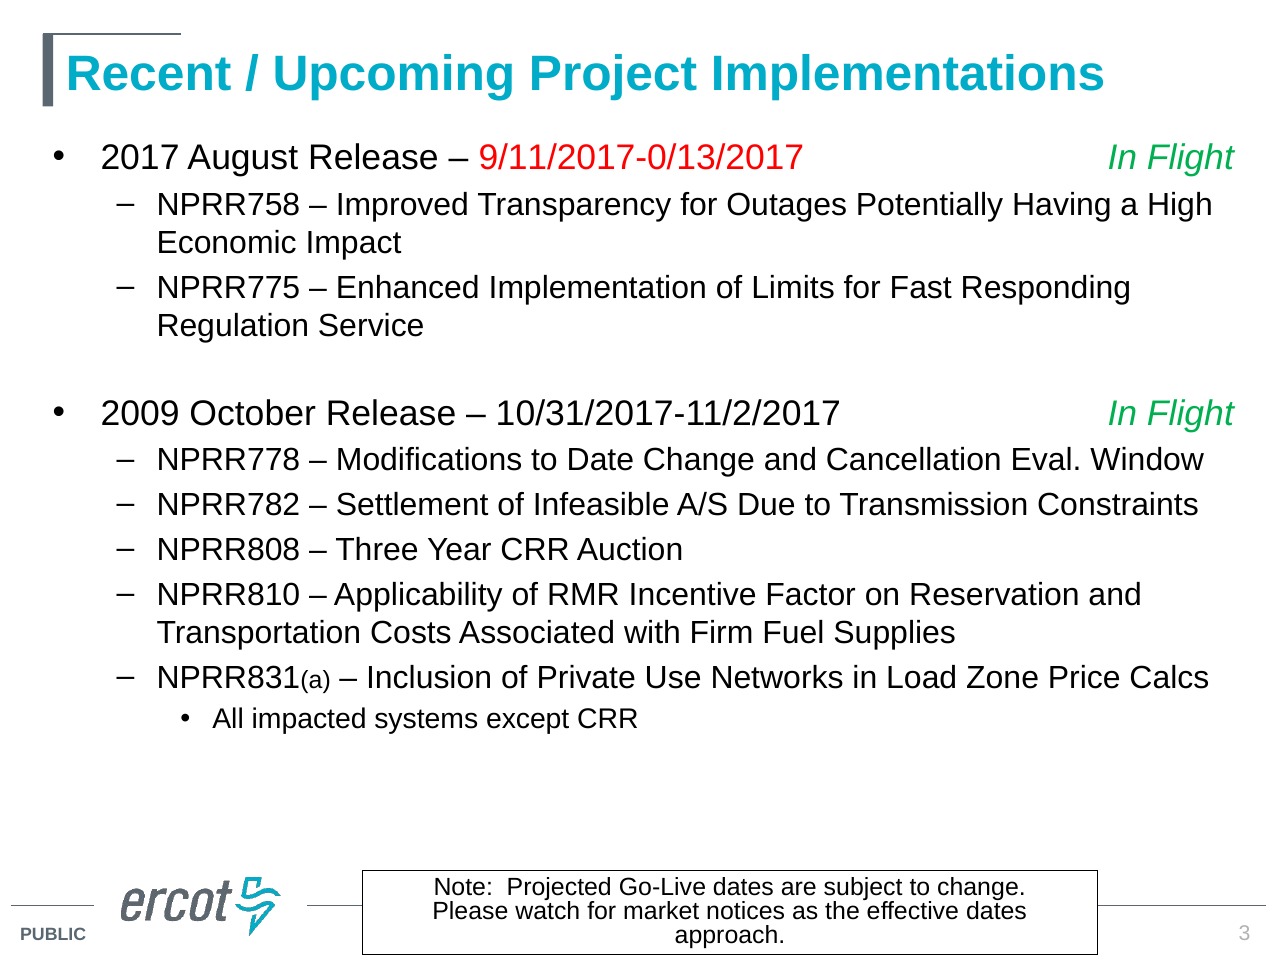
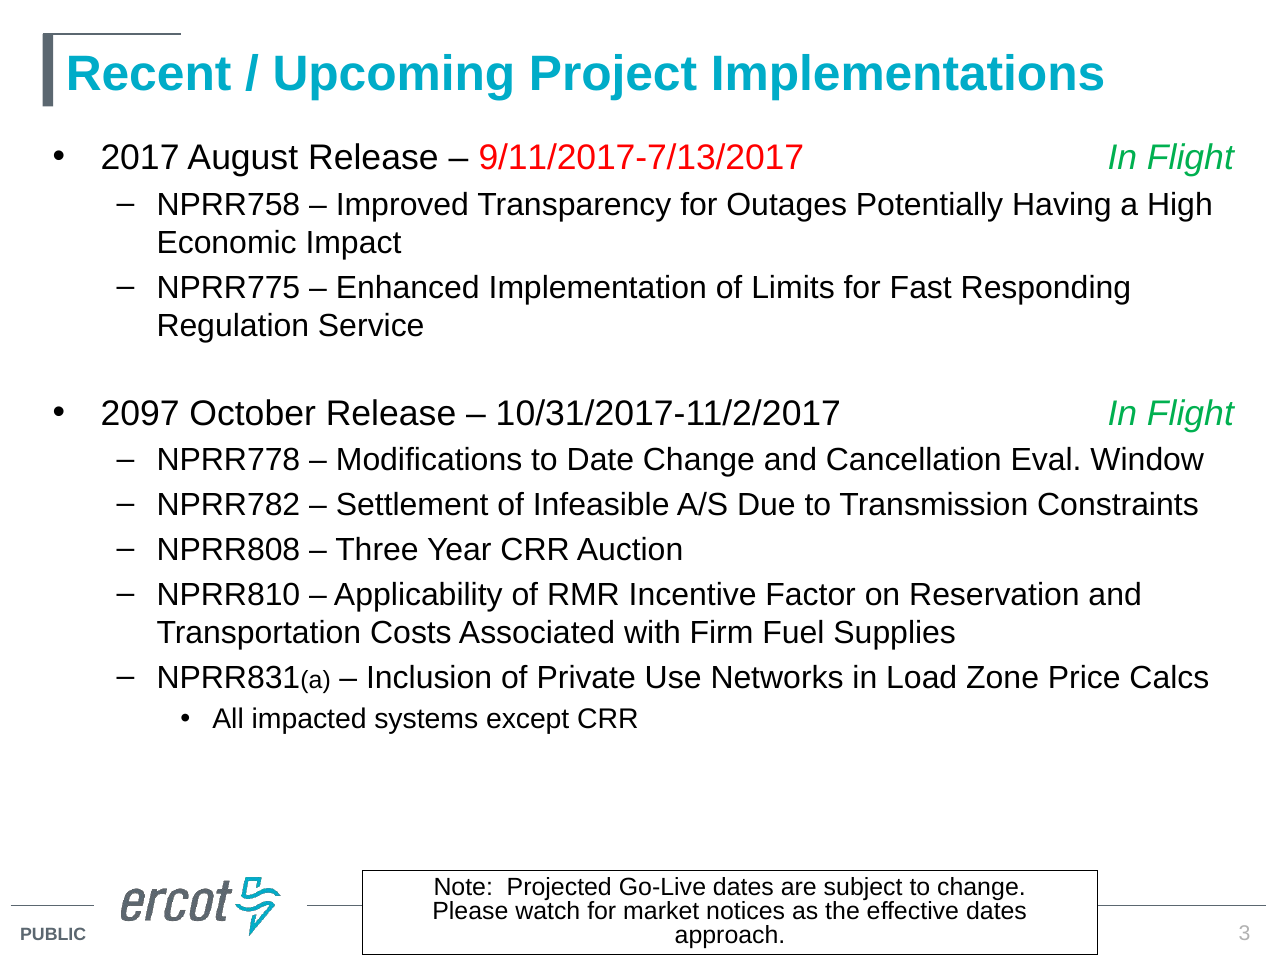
9/11/2017-0/13/2017: 9/11/2017-0/13/2017 -> 9/11/2017-7/13/2017 (641, 158)
2009: 2009 -> 2097 (140, 414)
